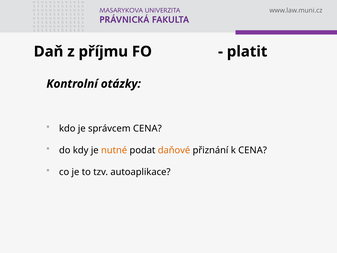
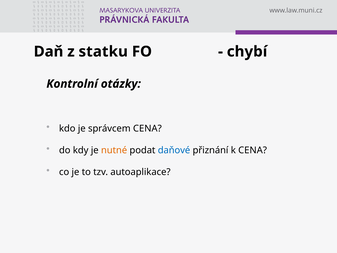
příjmu: příjmu -> statku (103, 52)
platit: platit -> chybí (247, 52)
daňové colour: orange -> blue (174, 150)
